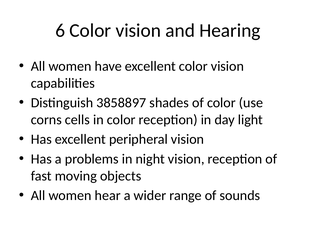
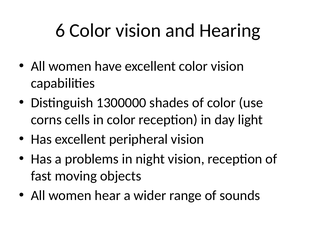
3858897: 3858897 -> 1300000 (121, 103)
